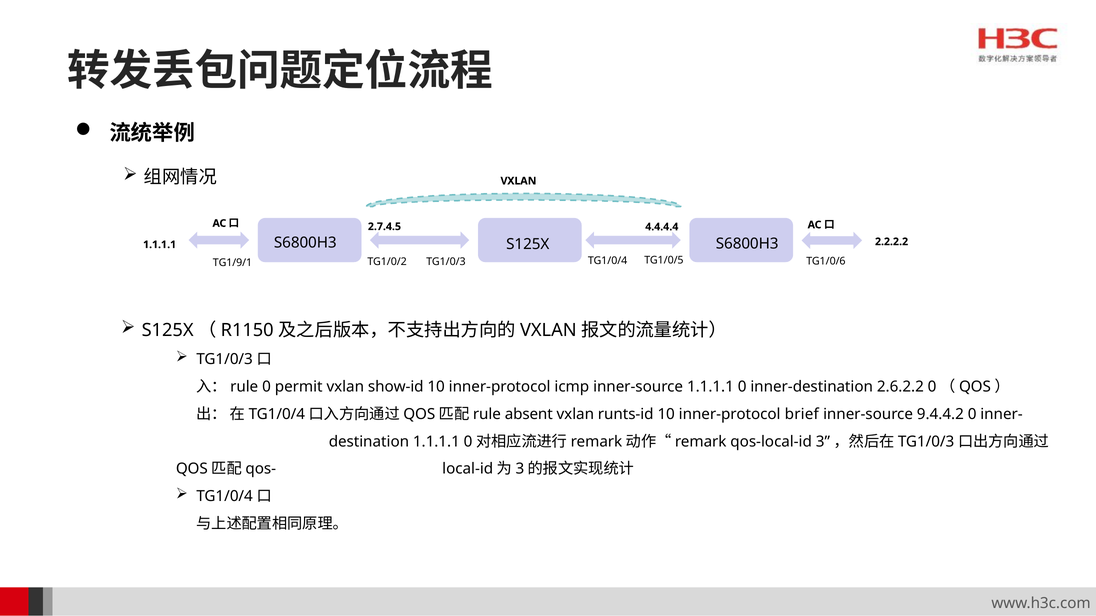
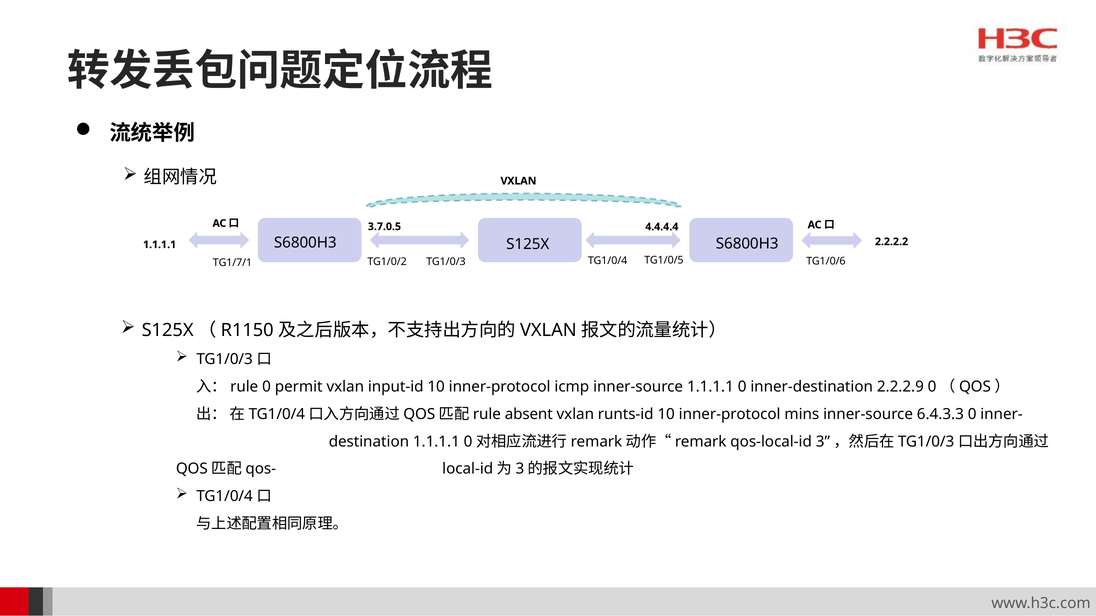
2.7.4.5: 2.7.4.5 -> 3.7.0.5 (384, 227)
TG1/9/1: TG1/9/1 -> TG1/7/1 (233, 263)
show-id: show-id -> input-id (396, 387)
2.6.2.2: 2.6.2.2 -> 2.2.2.9 (900, 387)
brief: brief -> mins (802, 414)
9.4.4.2: 9.4.4.2 -> 6.4.3.3 (940, 414)
